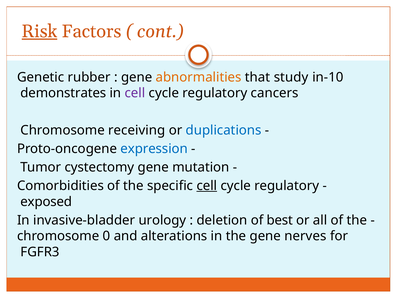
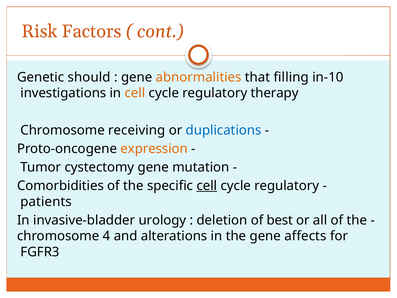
Risk underline: present -> none (40, 31)
rubber: rubber -> should (89, 77)
study: study -> filling (291, 77)
demonstrates: demonstrates -> investigations (63, 93)
cell colour: purple -> orange (135, 93)
cancers: cancers -> therapy (275, 93)
expression colour: blue -> orange (154, 149)
exposed: exposed -> patients (46, 201)
0: 0 -> 4 (106, 236)
nerves: nerves -> affects (305, 236)
